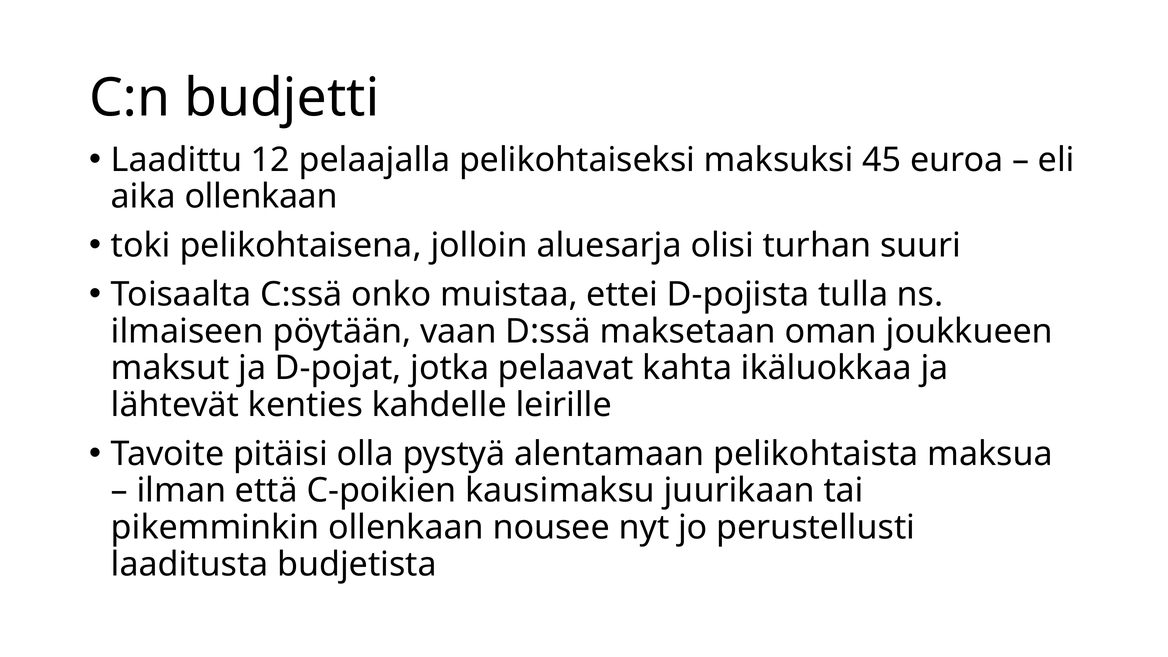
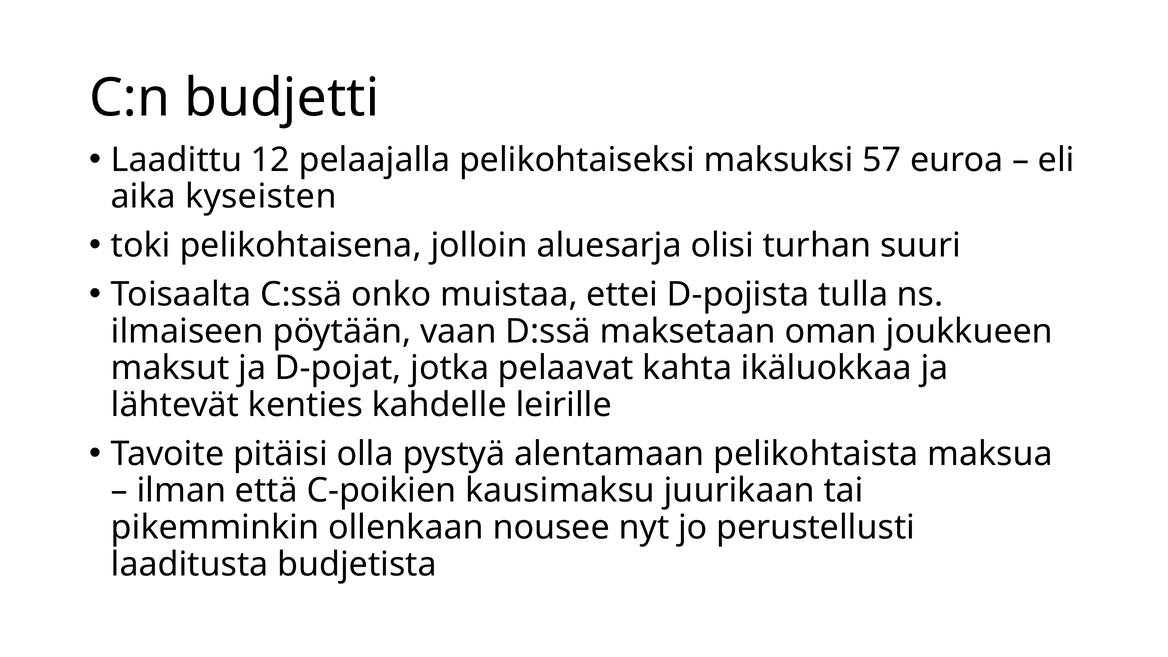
45: 45 -> 57 (882, 160)
aika ollenkaan: ollenkaan -> kyseisten (261, 197)
